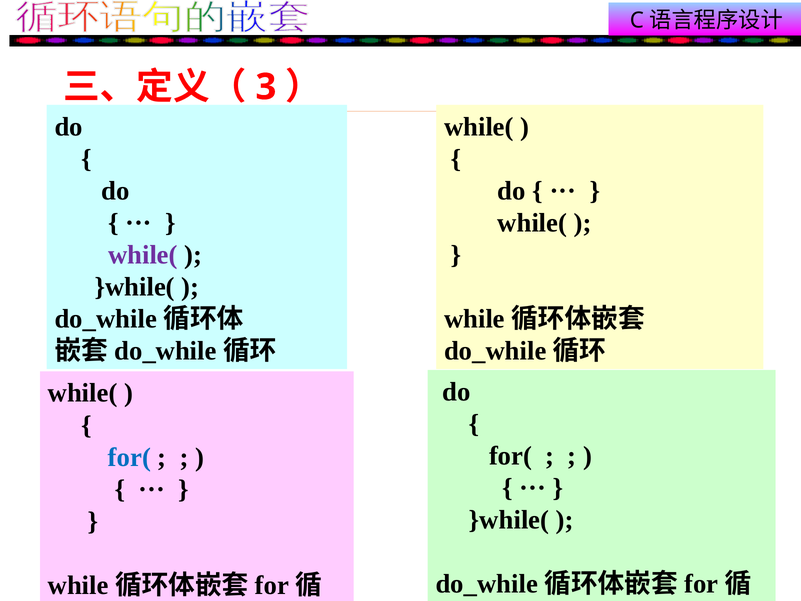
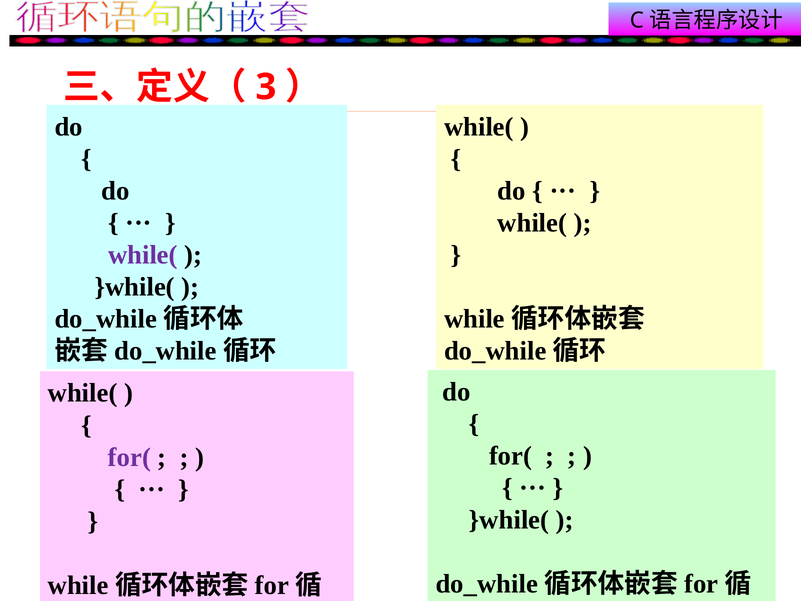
for( colour: blue -> purple (129, 457)
